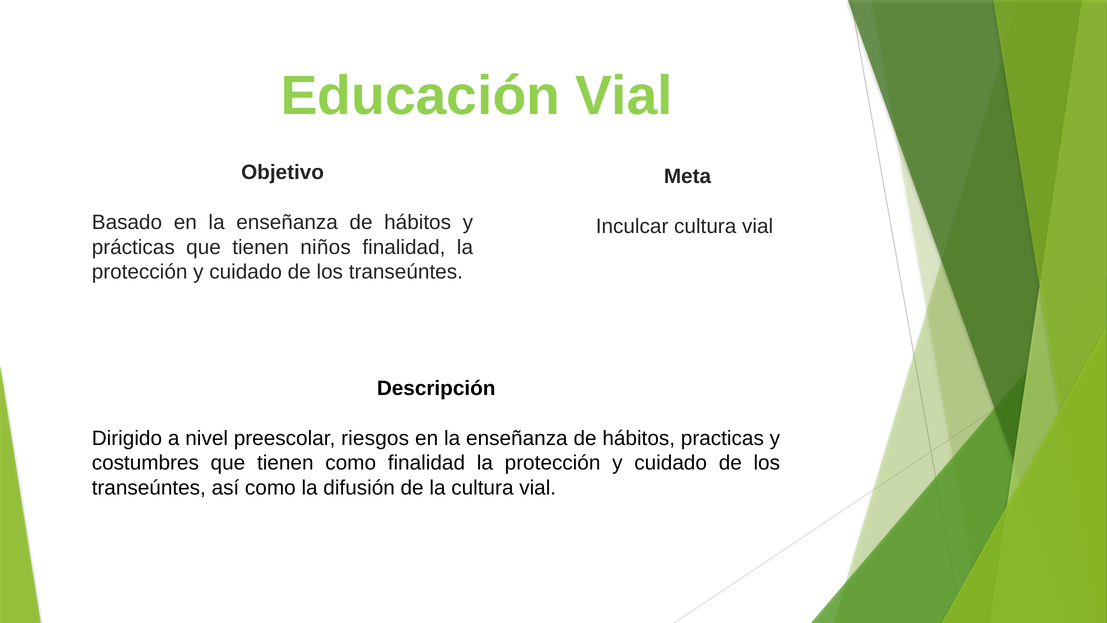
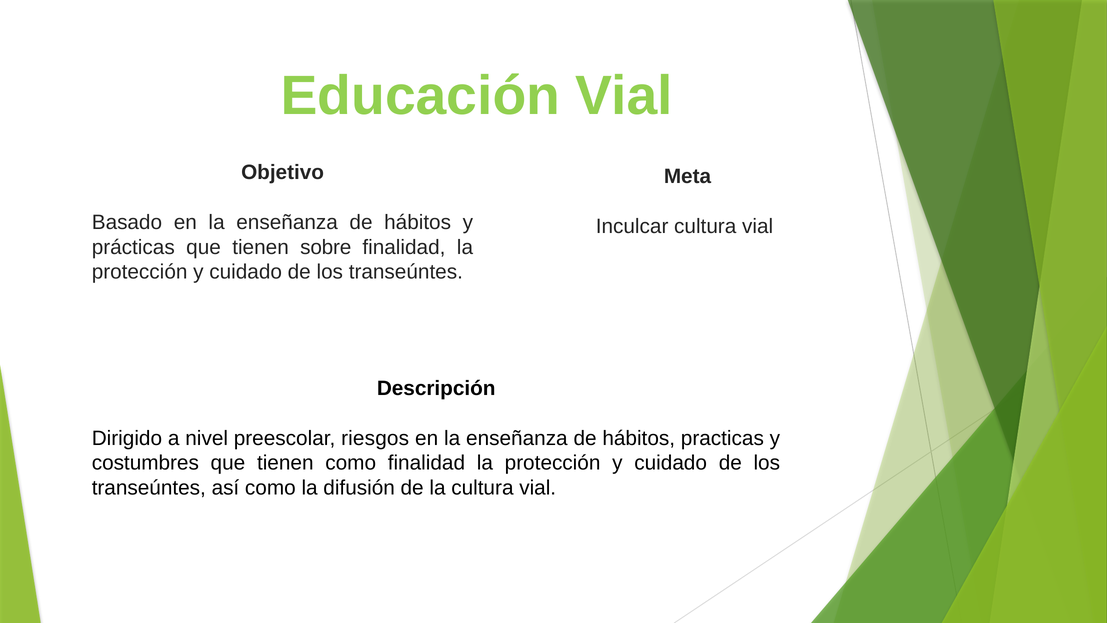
niños: niños -> sobre (326, 247)
